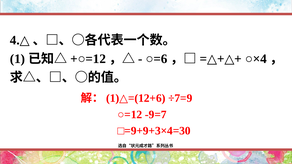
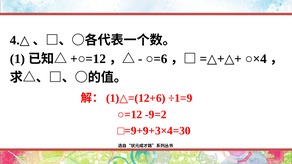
÷7=9: ÷7=9 -> ÷1=9 (180, 98)
-9=7: -9=7 -> -9=2 (156, 115)
